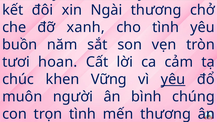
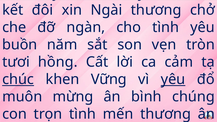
xanh: xanh -> ngàn (86, 27)
hoan: hoan -> hồng (58, 62)
chúc underline: none -> present (18, 79)
người: người -> mừng (73, 97)
